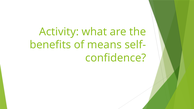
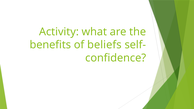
means: means -> beliefs (104, 45)
